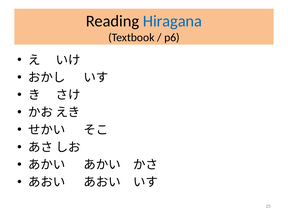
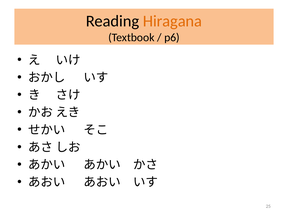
Hiragana colour: blue -> orange (172, 21)
